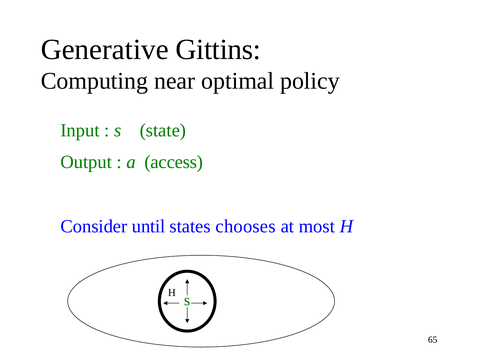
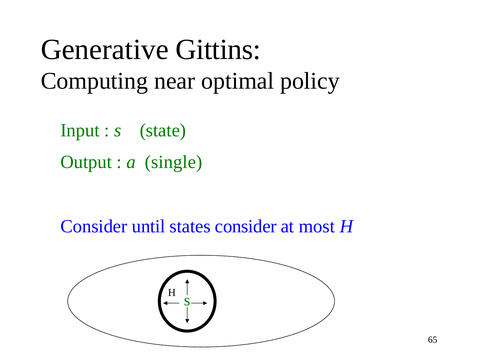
access: access -> single (174, 162)
states chooses: chooses -> consider (246, 226)
